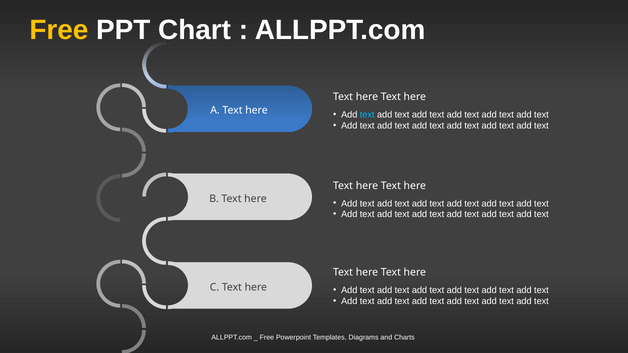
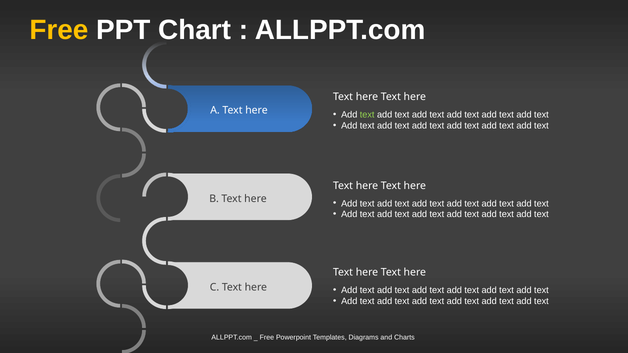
text colour: light blue -> light green (367, 115)
